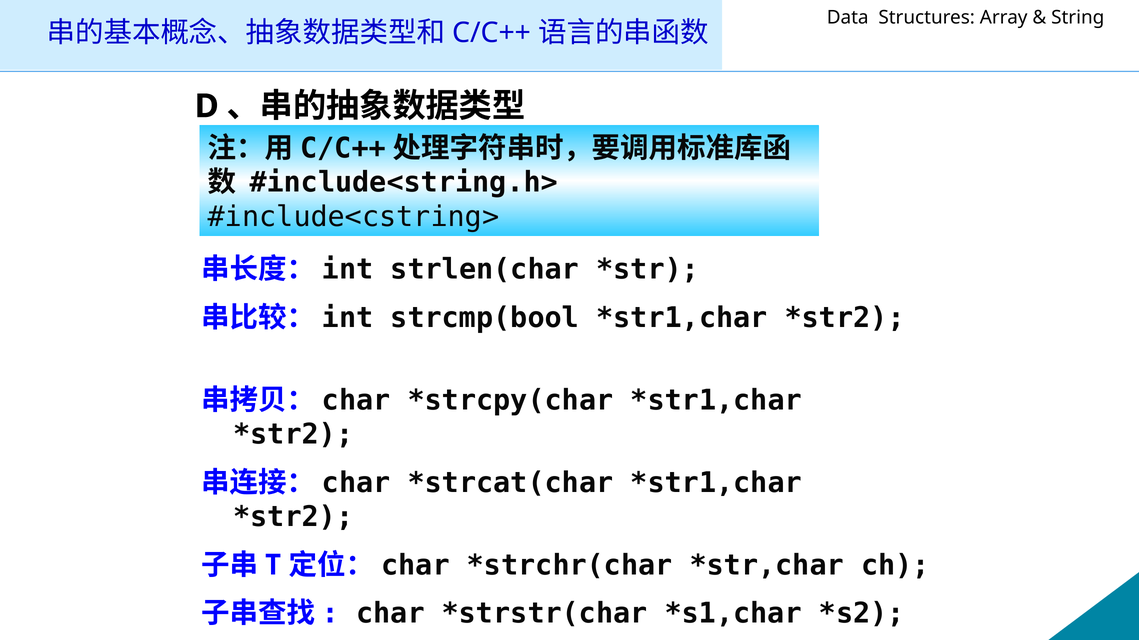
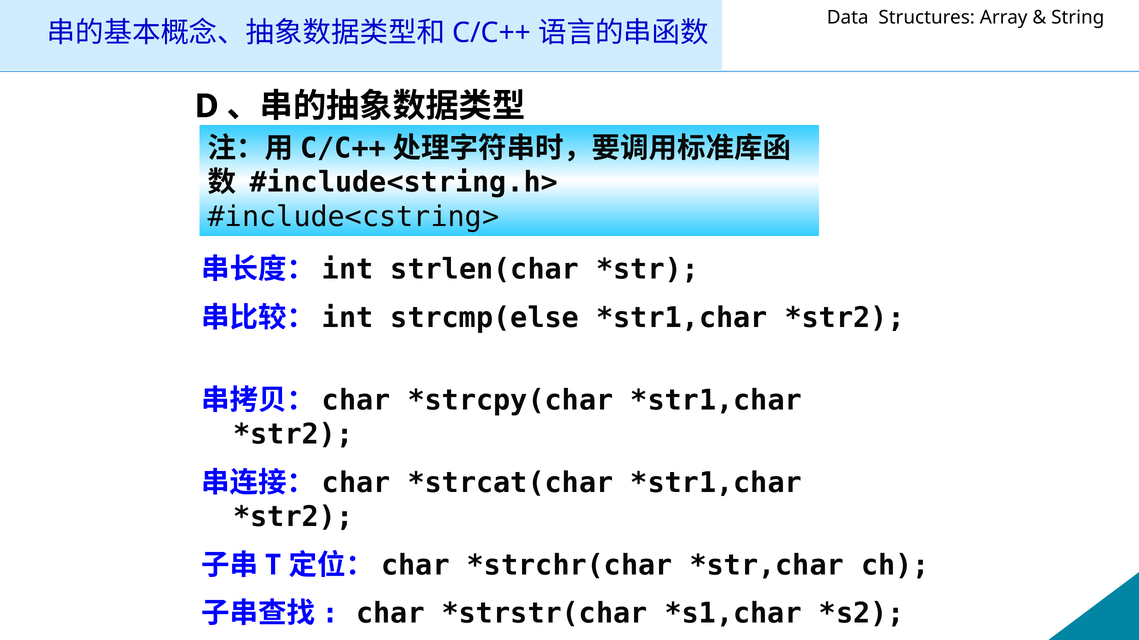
strcmp(bool: strcmp(bool -> strcmp(else (485, 318)
